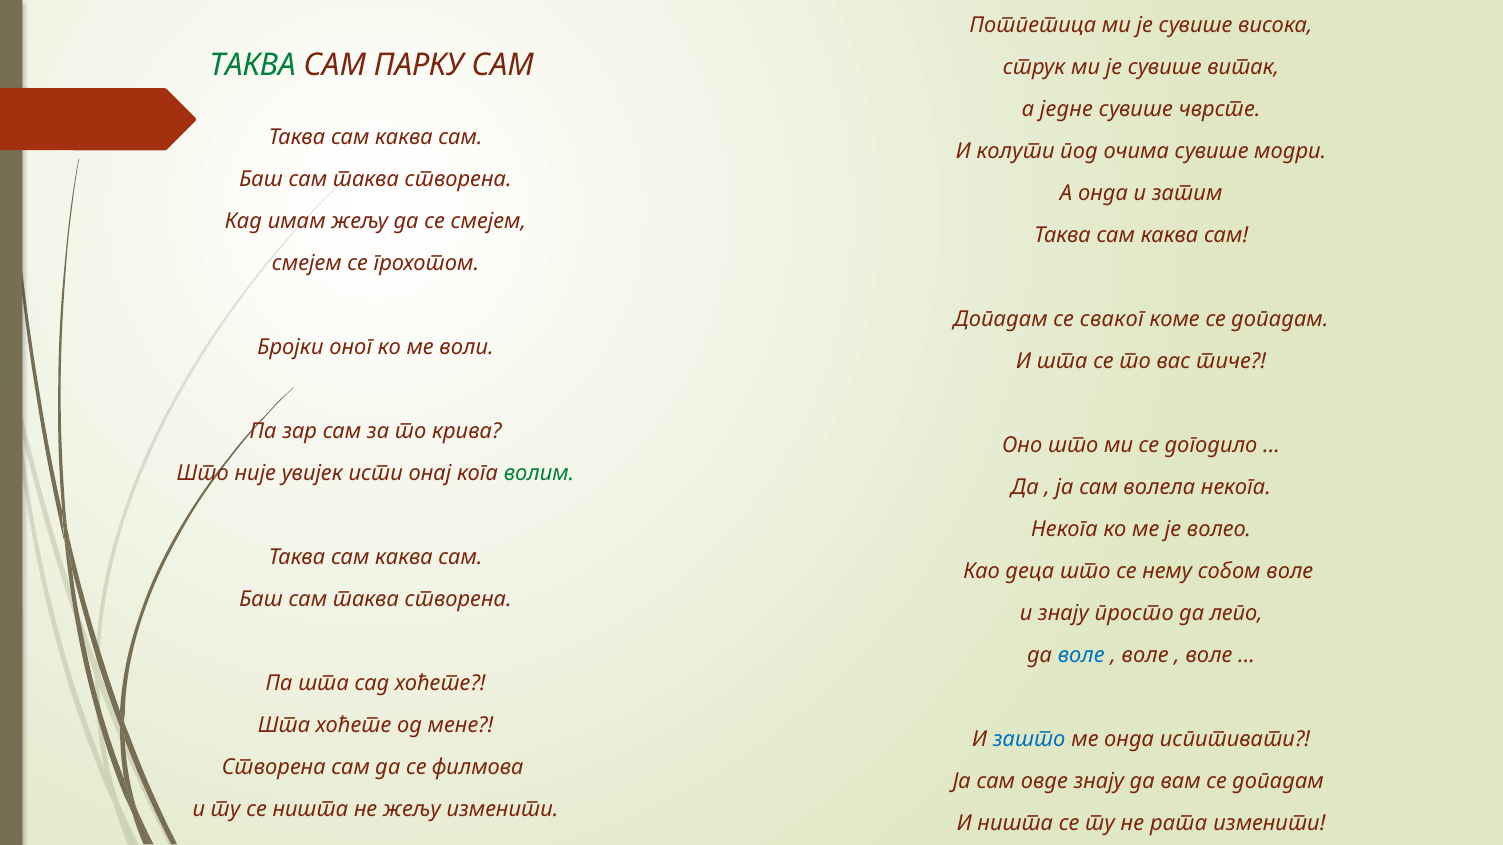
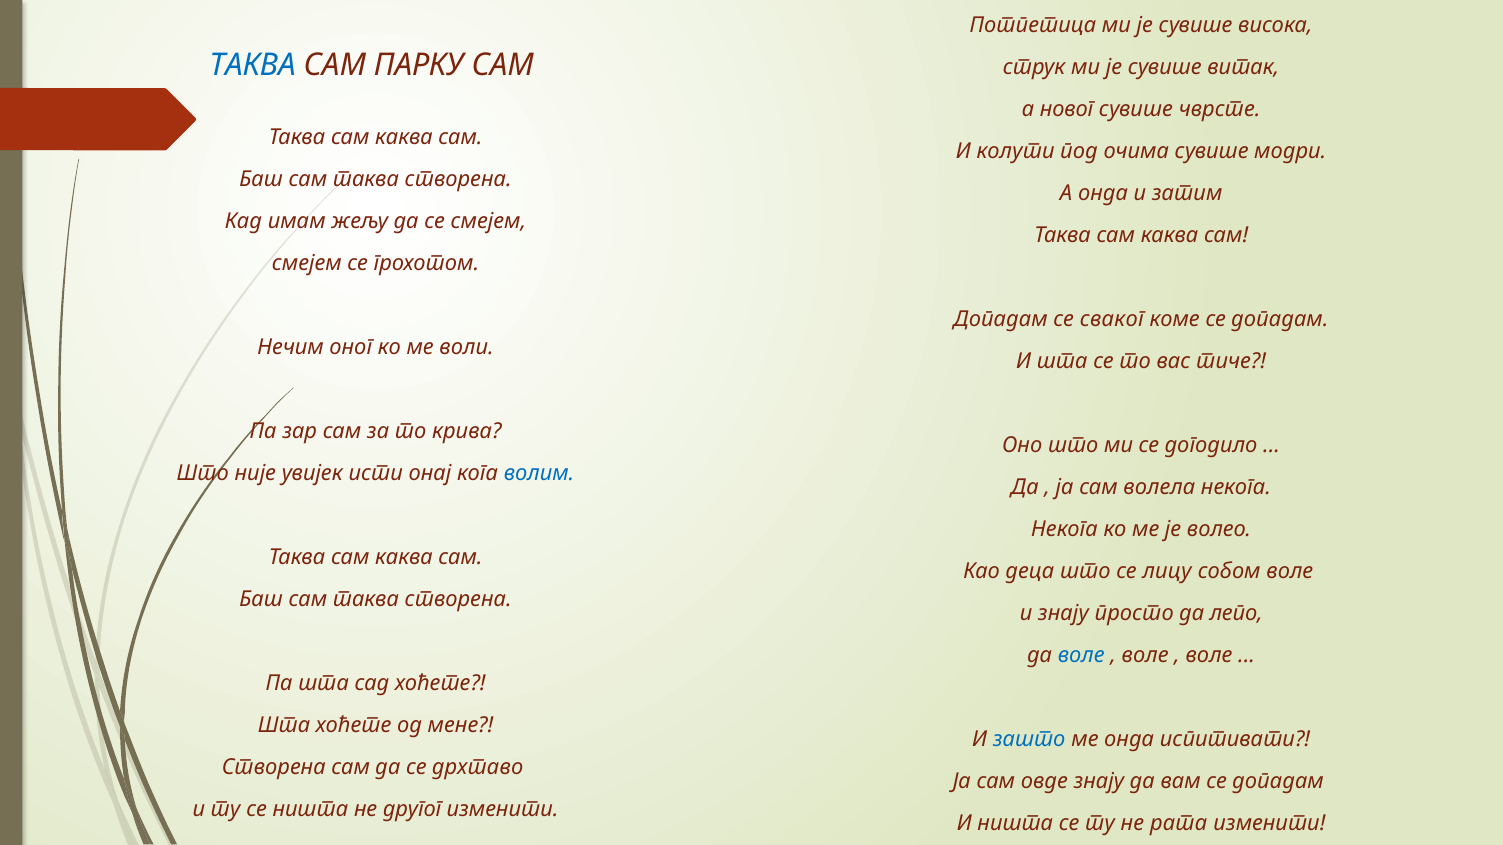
ТАКВА colour: green -> blue (252, 65)
једне: једне -> новог (1067, 109)
Бројки: Бројки -> Нечим (291, 348)
волим colour: green -> blue (539, 474)
нему: нему -> лицу (1167, 571)
филмова: филмова -> дрхтаво (478, 768)
не жељу: жељу -> другог (412, 810)
